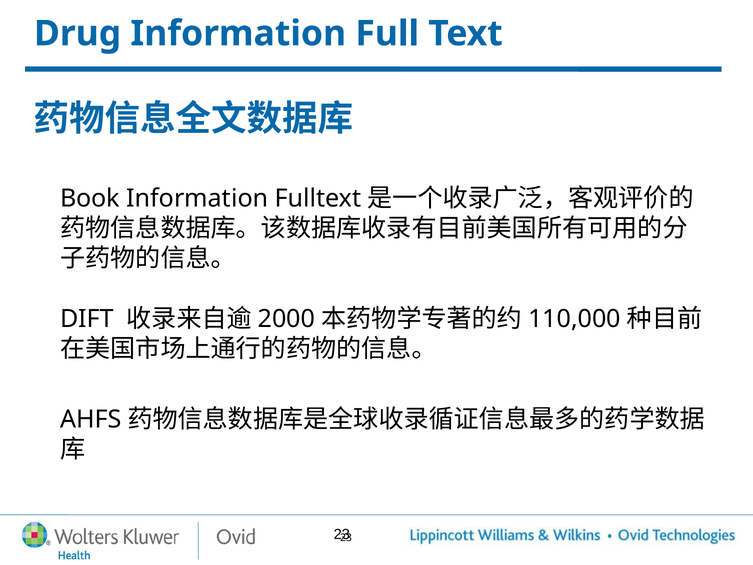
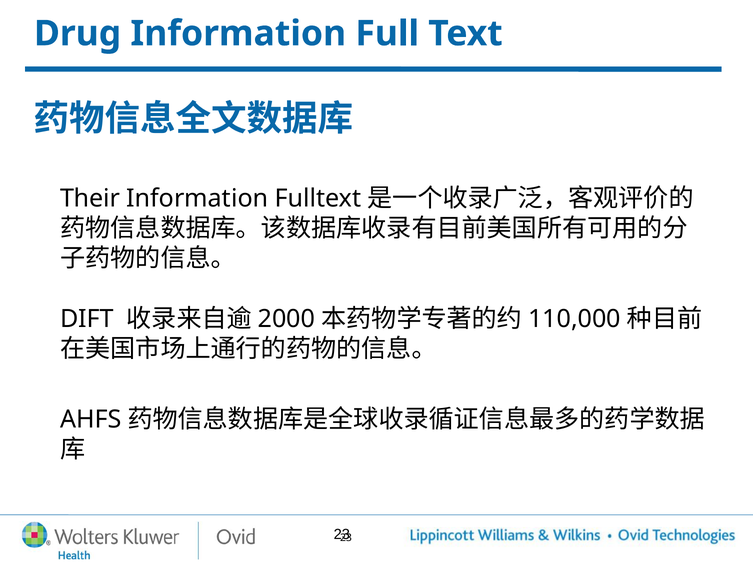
Book: Book -> Their (90, 198)
